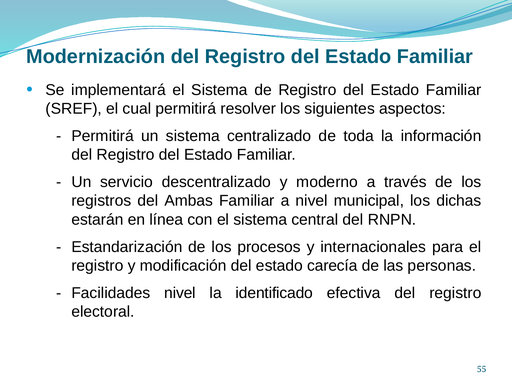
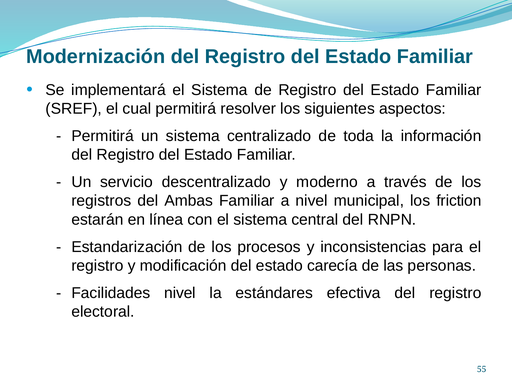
dichas: dichas -> friction (459, 201)
internacionales: internacionales -> inconsistencias (373, 247)
identificado: identificado -> estándares (274, 293)
